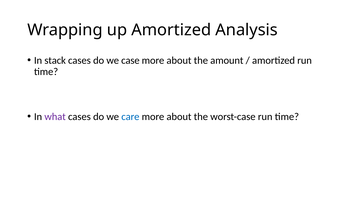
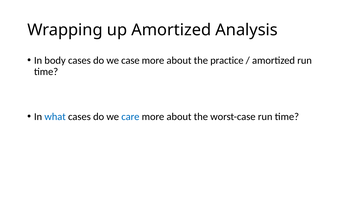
stack: stack -> body (55, 61)
amount: amount -> practice (227, 61)
what colour: purple -> blue (55, 117)
